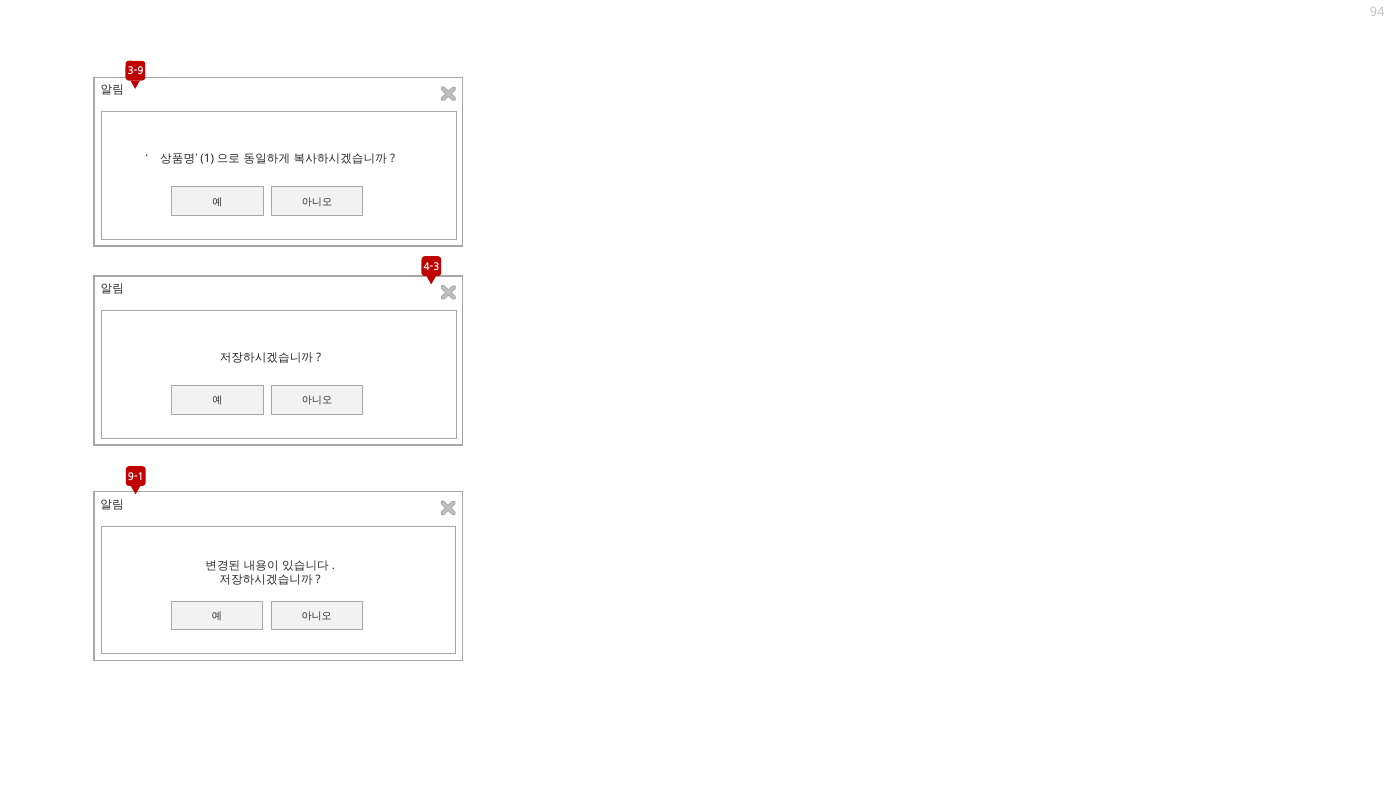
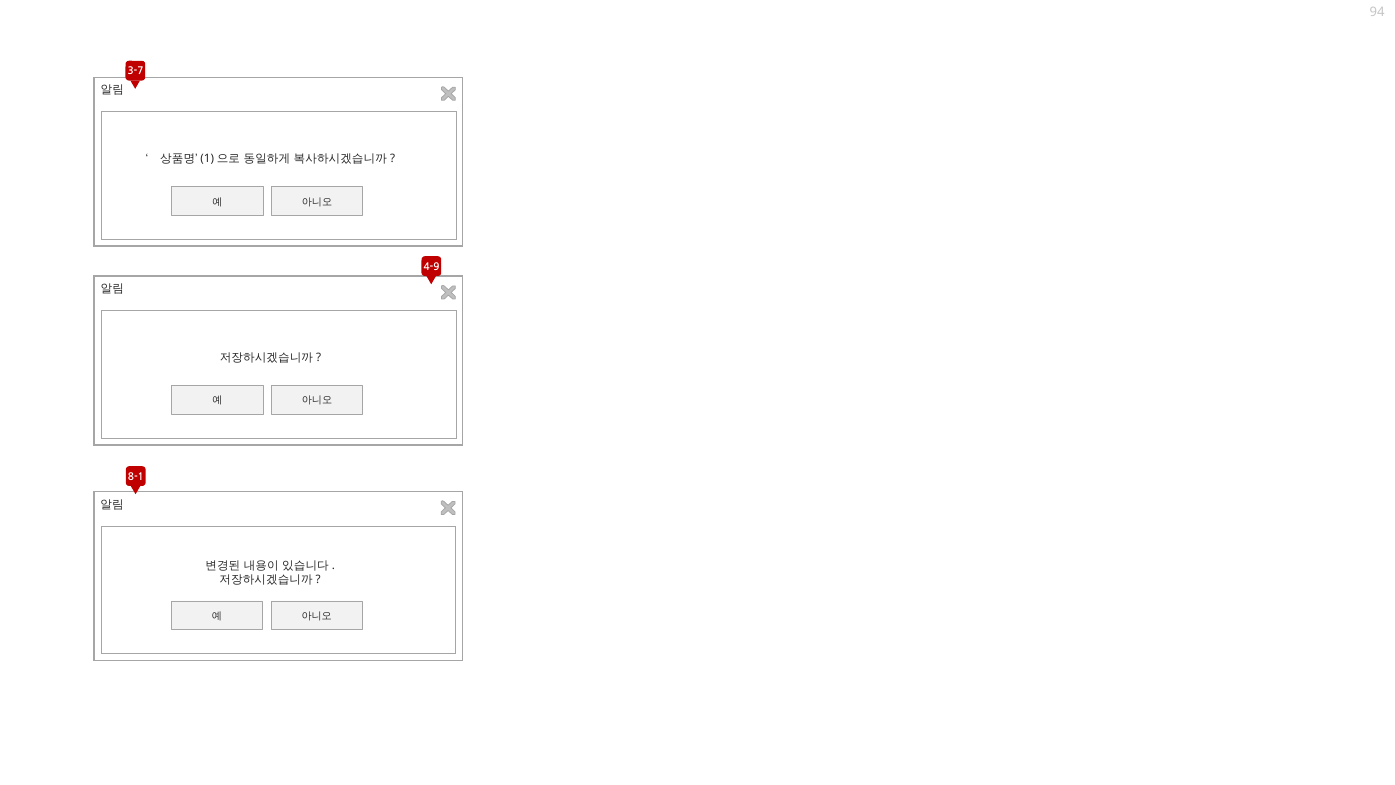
3-9: 3-9 -> 3-7 (136, 71)
4-3: 4-3 -> 4-9 (431, 267)
9-1: 9-1 -> 8-1 (136, 476)
